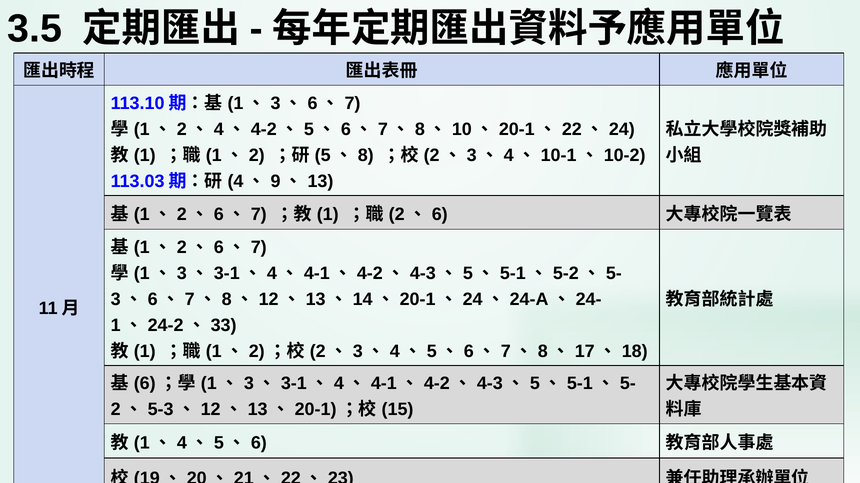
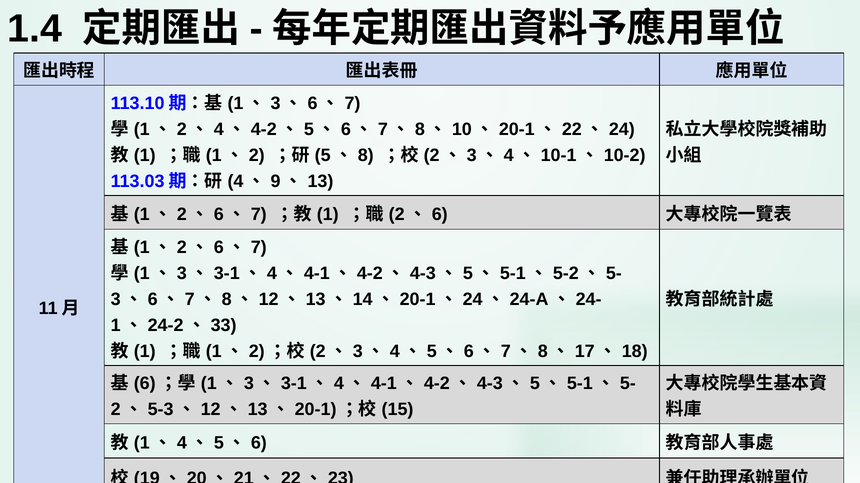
3.5: 3.5 -> 1.4 (35, 29)
